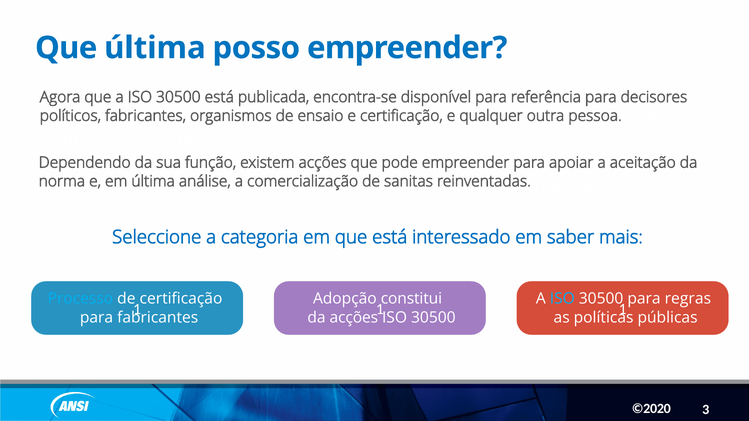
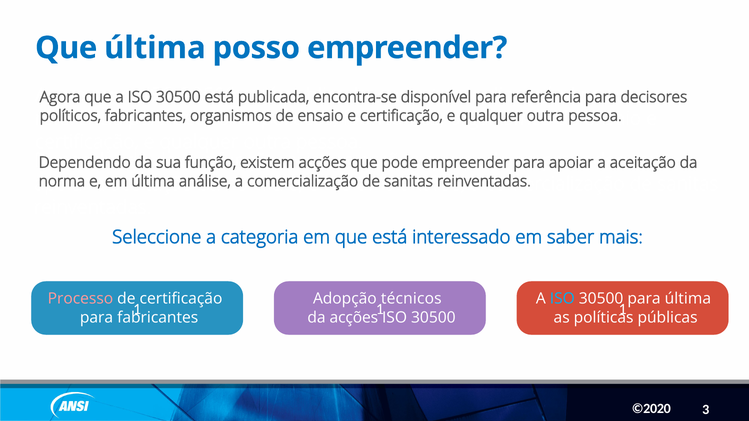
Processo colour: light blue -> pink (80, 299)
constitui: constitui -> técnicos (411, 299)
para regras: regras -> última (688, 299)
